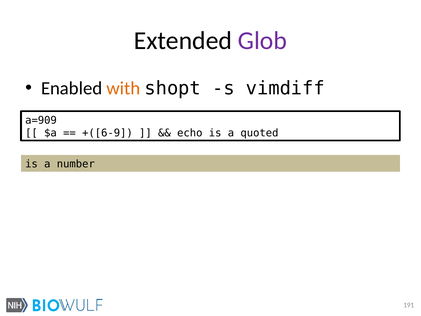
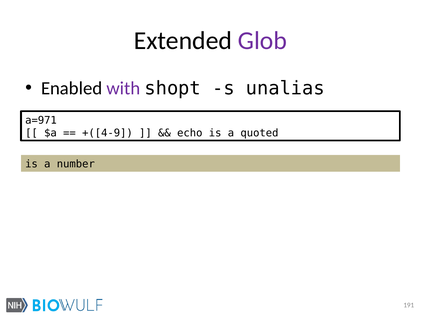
with colour: orange -> purple (123, 88)
vimdiff: vimdiff -> unalias (285, 88)
a=909: a=909 -> a=971 (41, 120)
+([6-9: +([6-9 -> +([4-9 (107, 133)
